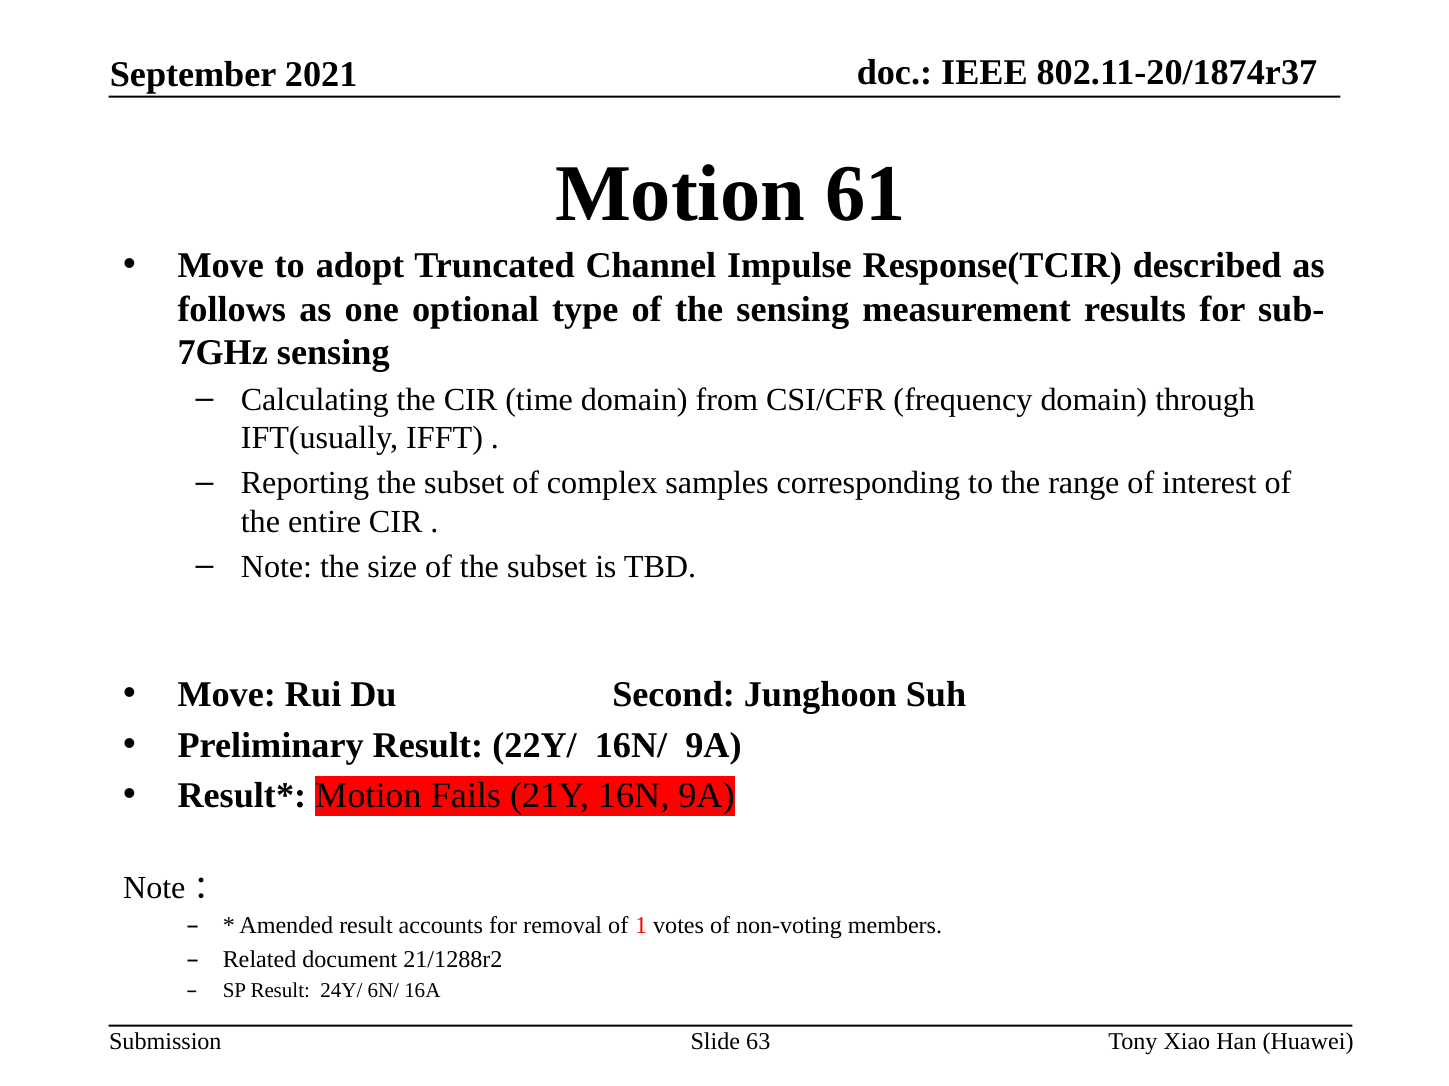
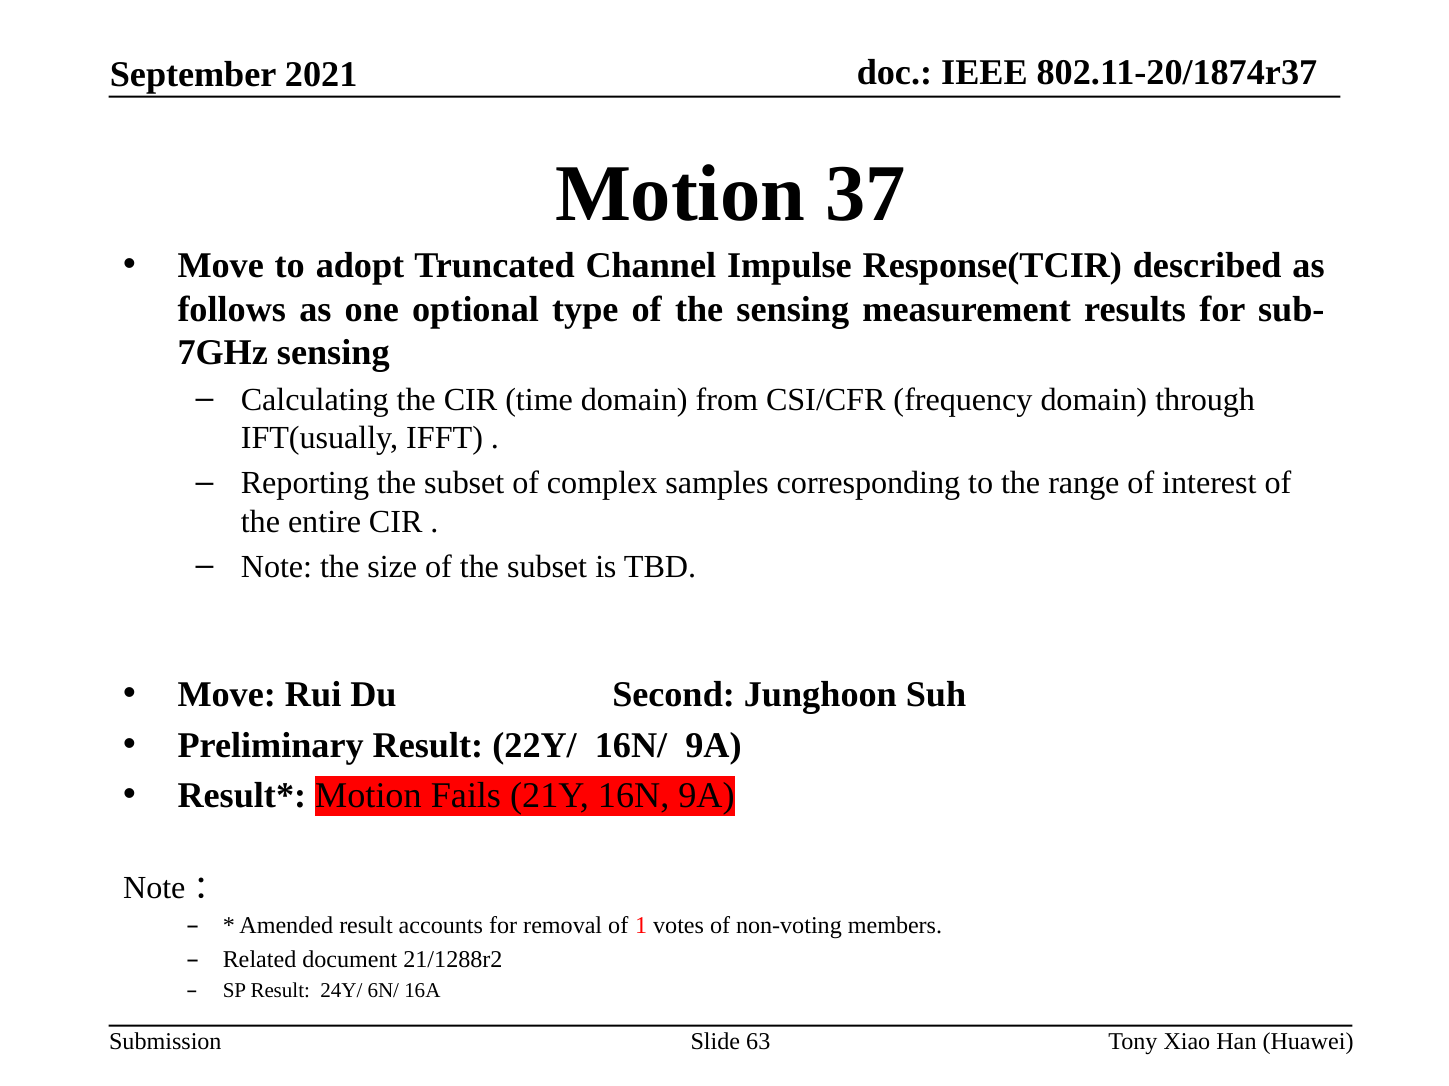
61: 61 -> 37 (865, 194)
